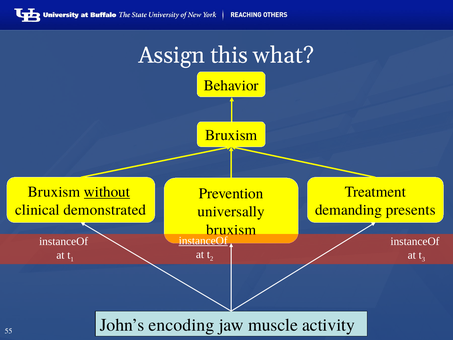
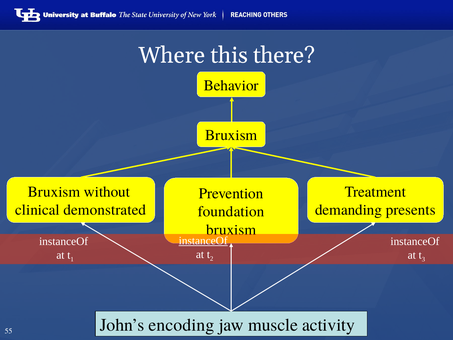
Assign: Assign -> Where (172, 55)
what: what -> there (284, 55)
without underline: present -> none (107, 192)
universally: universally -> foundation (231, 212)
